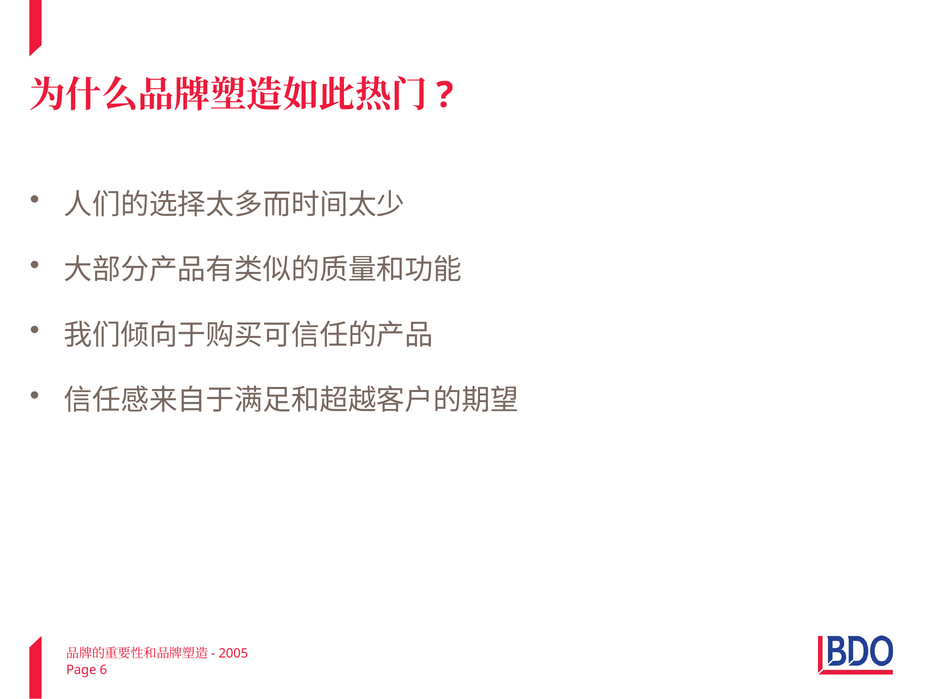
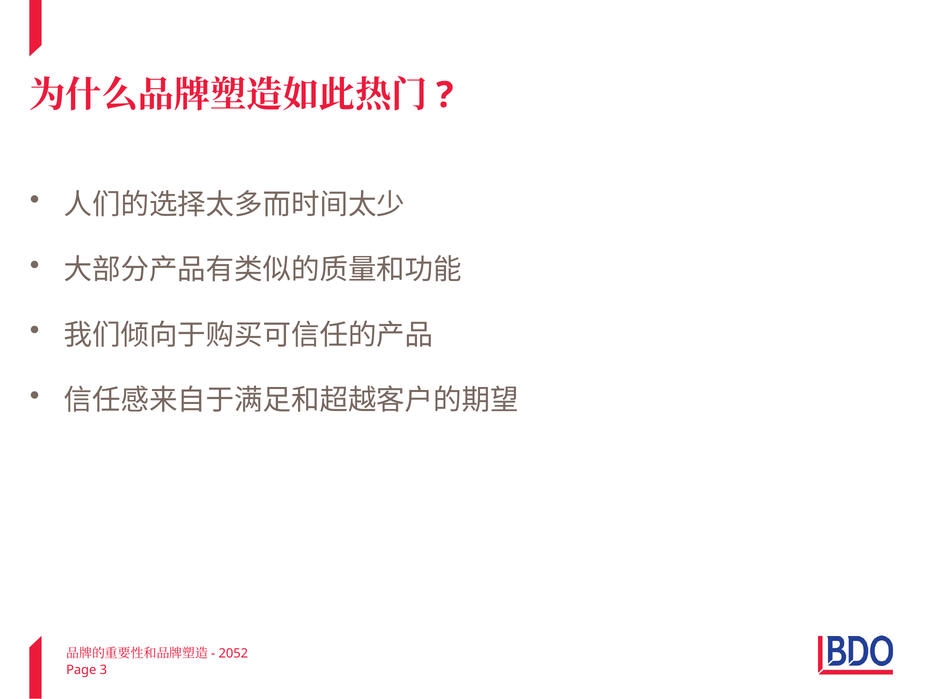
2005: 2005 -> 2052 (233, 654)
6: 6 -> 3 (103, 670)
